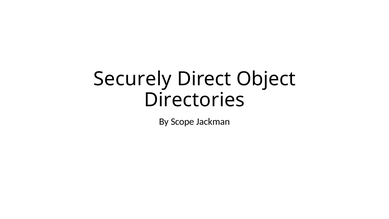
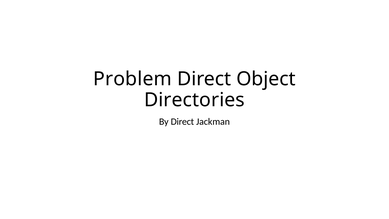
Securely: Securely -> Problem (133, 79)
By Scope: Scope -> Direct (182, 122)
